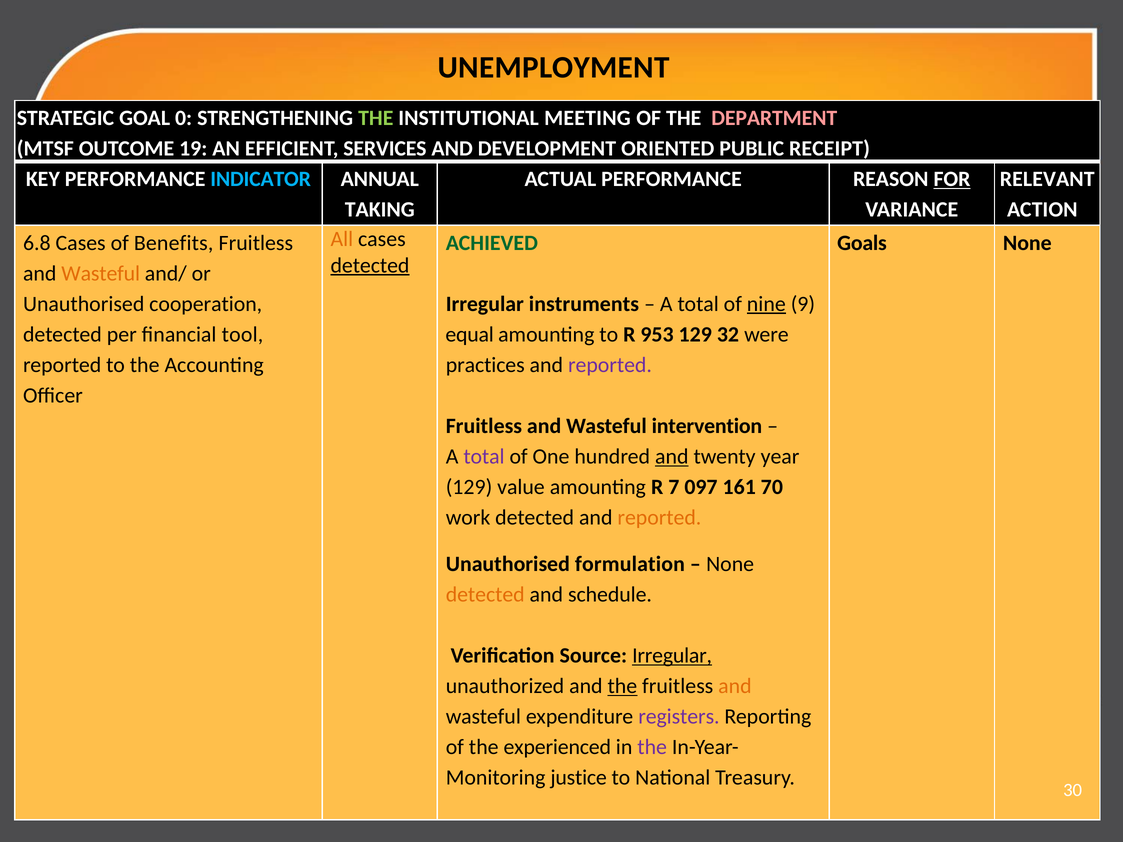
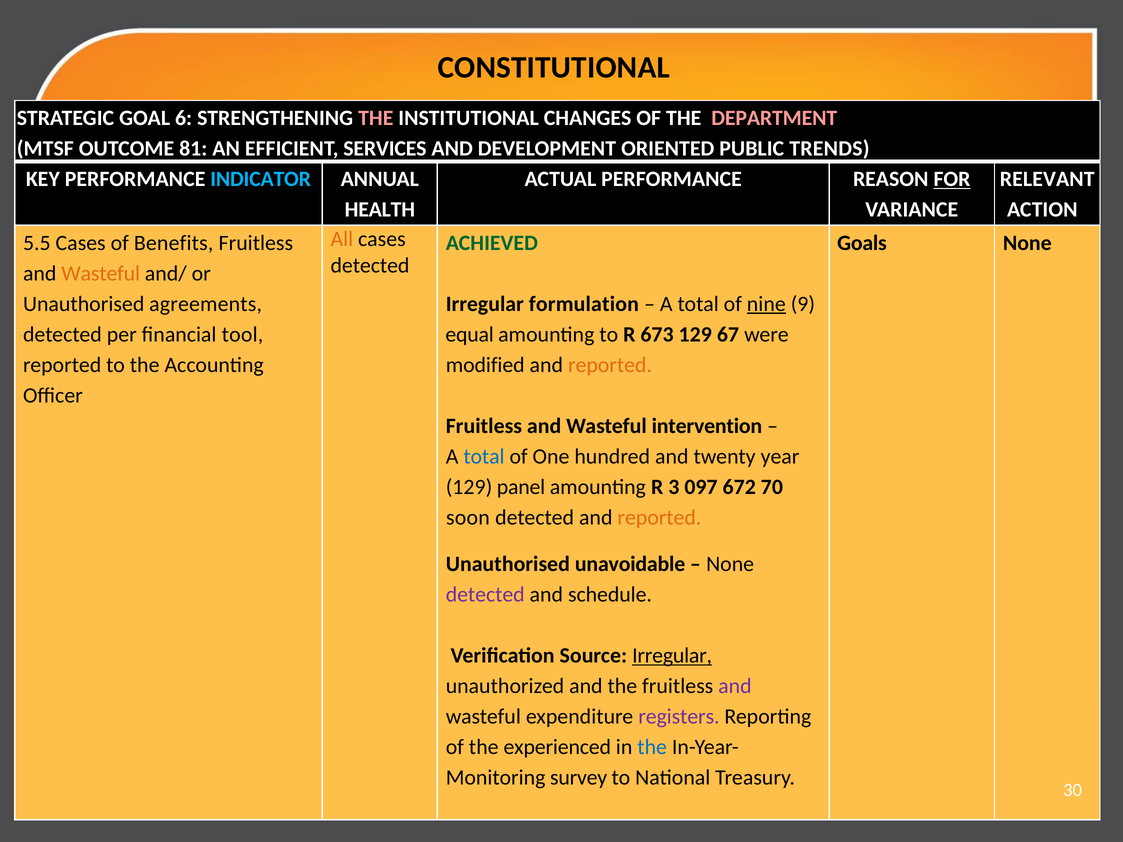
UNEMPLOYMENT: UNEMPLOYMENT -> CONSTITUTIONAL (554, 68)
0: 0 -> 6 (184, 118)
THE colour: light green -> pink (376, 118)
MEETING: MEETING -> CHANGES (588, 118)
19: 19 -> 81 (193, 149)
RECEIPT: RECEIPT -> TRENDS (829, 149)
TAKING: TAKING -> HEALTH (380, 210)
6.8: 6.8 -> 5.5 (37, 243)
detected underline: present -> none (370, 266)
cooperation: cooperation -> agreements (206, 304)
instruments: instruments -> formulation (584, 304)
953: 953 -> 673 (657, 335)
32: 32 -> 67 (728, 335)
practices: practices -> modified (485, 365)
reported colour: purple -> orange (610, 365)
total colour: purple -> blue (484, 457)
and underline: present -> none (672, 457)
value: value -> panel (521, 487)
7: 7 -> 3 (674, 487)
161: 161 -> 672 (739, 487)
work: work -> soon (468, 518)
formulation: formulation -> unavoidable (630, 564)
detected colour: orange -> purple (485, 595)
the underline: present -> none (622, 686)
and colour: orange -> purple (735, 686)
the colour: purple -> blue (652, 747)
justice: justice -> survey (579, 778)
